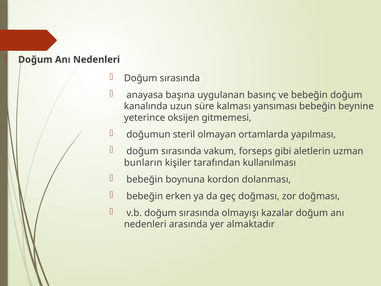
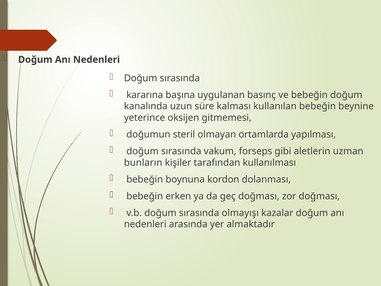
anayasa: anayasa -> kararına (145, 95)
yansıması: yansıması -> kullanılan (275, 106)
